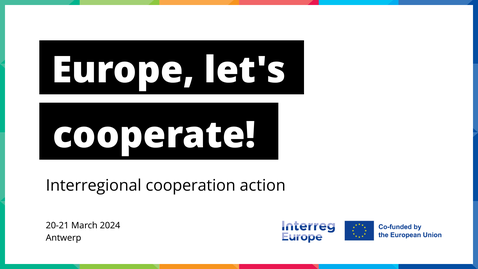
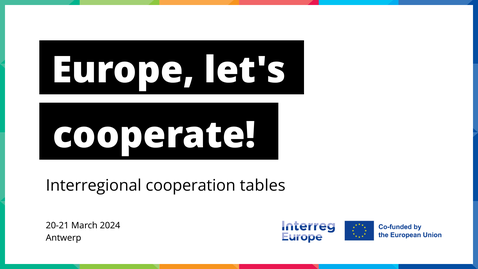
action: action -> tables (263, 186)
